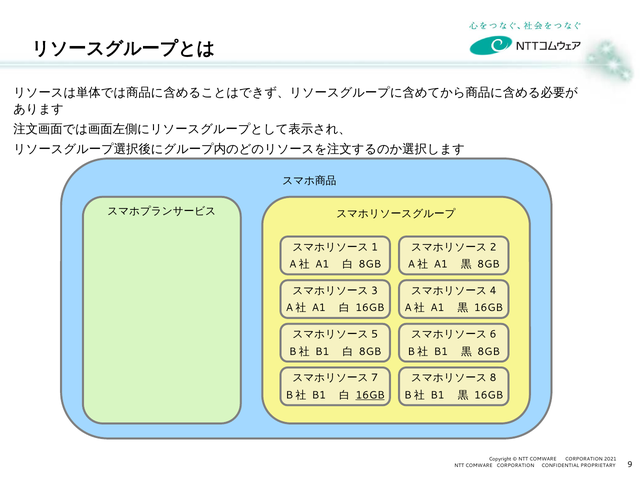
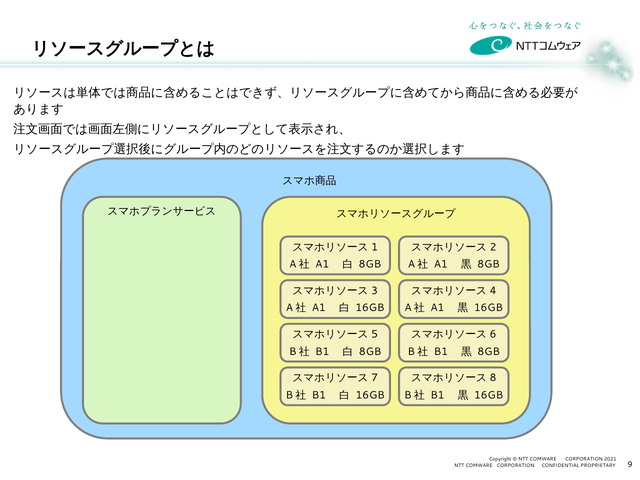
16GB underline: present -> none (370, 395)
